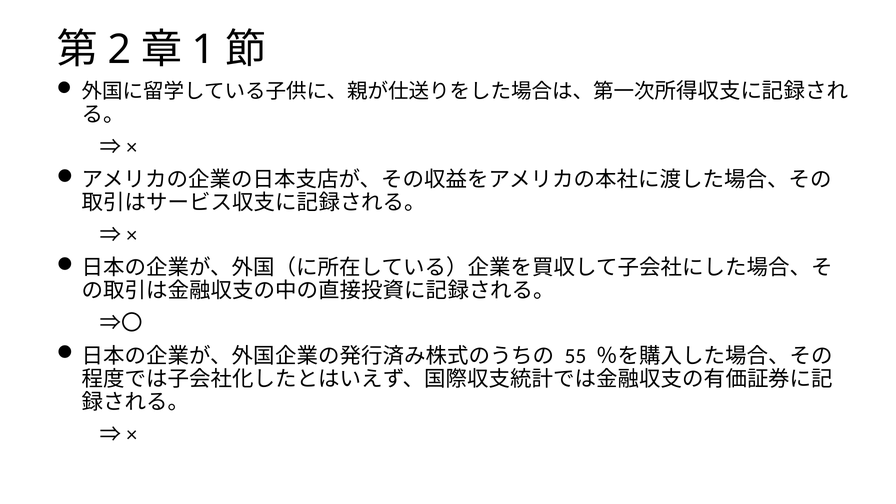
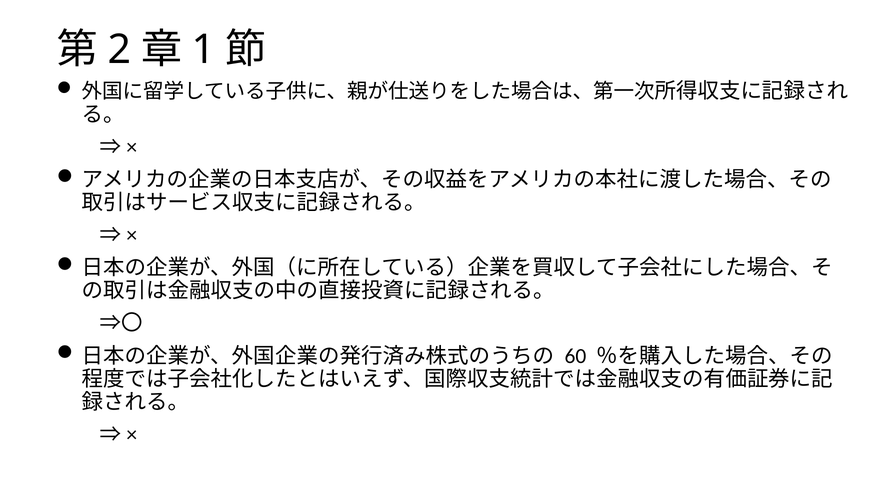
55: 55 -> 60 (575, 356)
